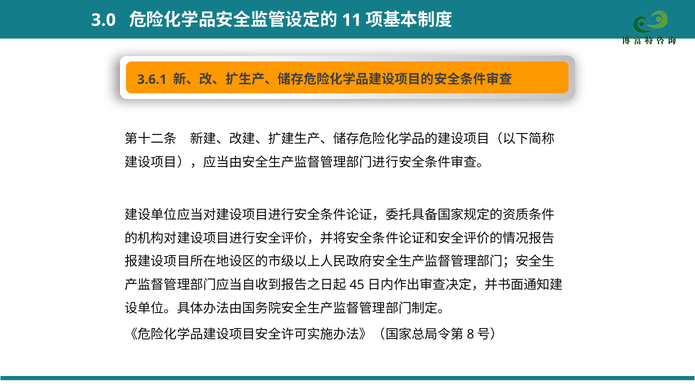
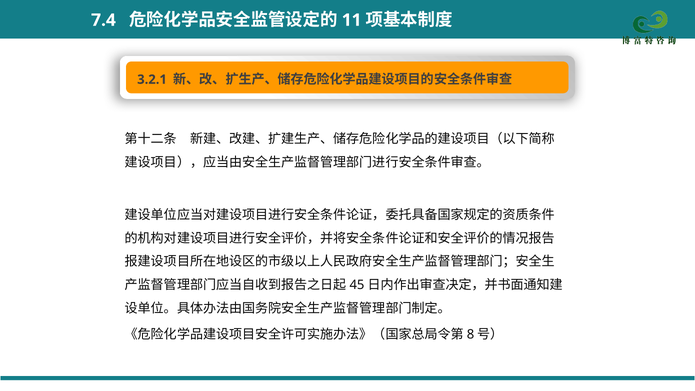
3.0: 3.0 -> 7.4 (103, 20)
3.6.1: 3.6.1 -> 3.2.1 (152, 79)
